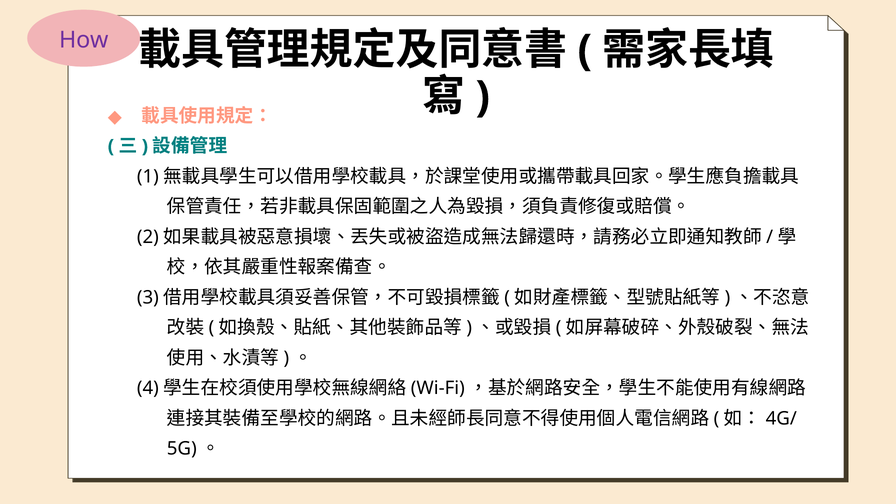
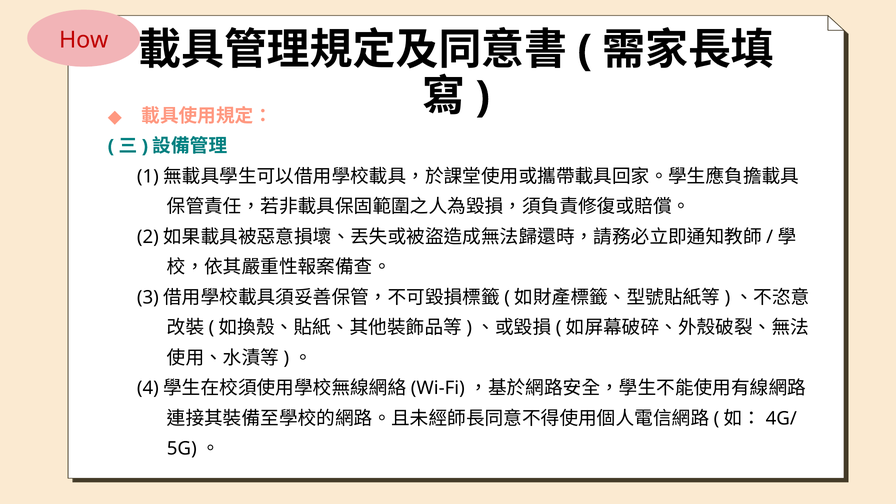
How colour: purple -> red (84, 40)
